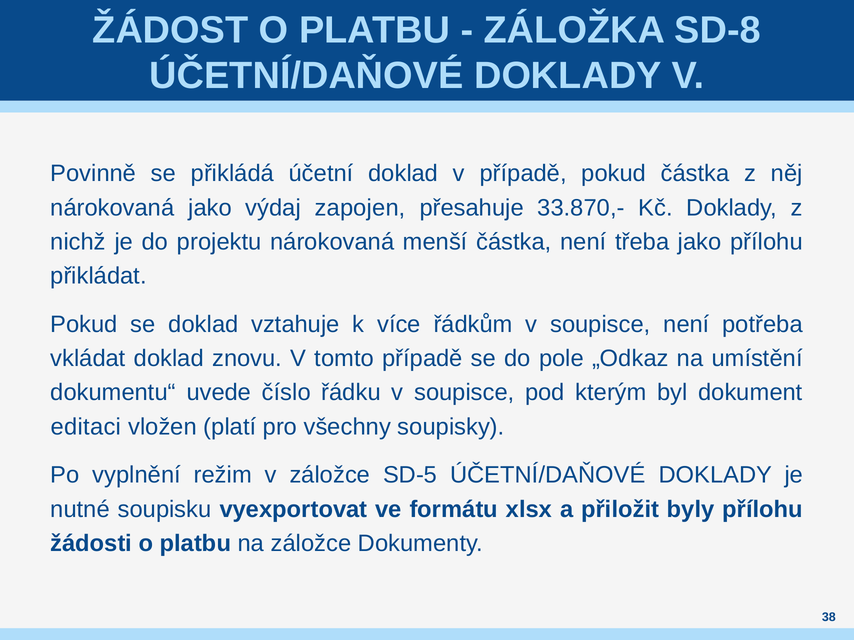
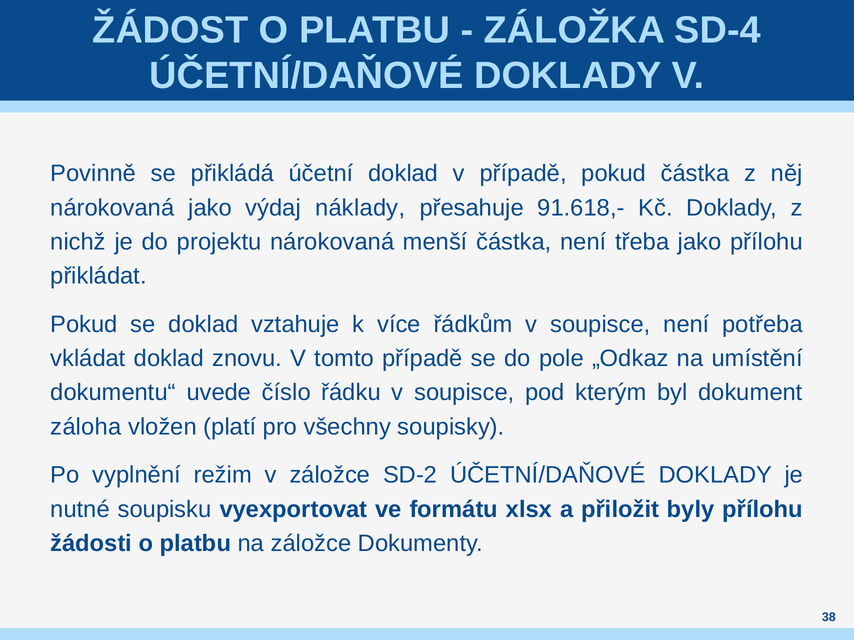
SD-8: SD-8 -> SD-4 (718, 30)
zapojen: zapojen -> náklady (360, 208)
33.870,-: 33.870,- -> 91.618,- (581, 208)
editaci: editaci -> záloha (86, 427)
SD-5: SD-5 -> SD-2 (410, 475)
